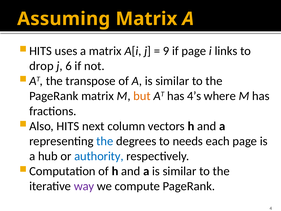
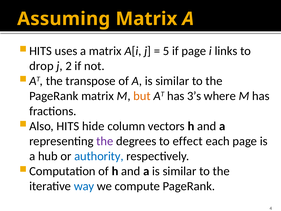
9: 9 -> 5 (166, 51)
6: 6 -> 2 (69, 66)
4’s: 4’s -> 3’s (194, 96)
next: next -> hide (93, 126)
the colour: blue -> purple (105, 141)
needs: needs -> effect (188, 141)
way colour: purple -> blue (84, 186)
